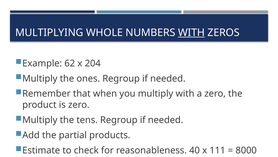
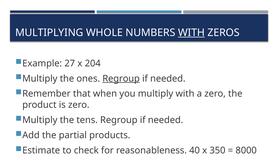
62: 62 -> 27 (70, 63)
Regroup underline: none -> present (121, 78)
111: 111 -> 350 (217, 150)
